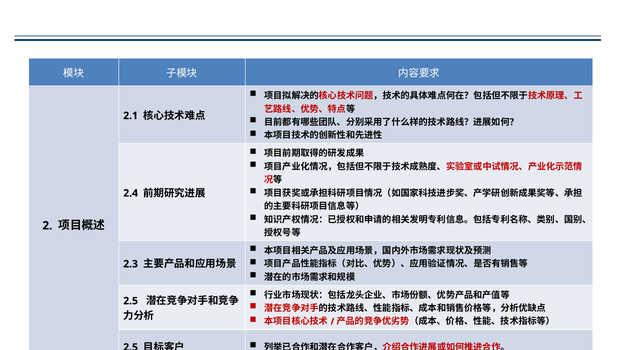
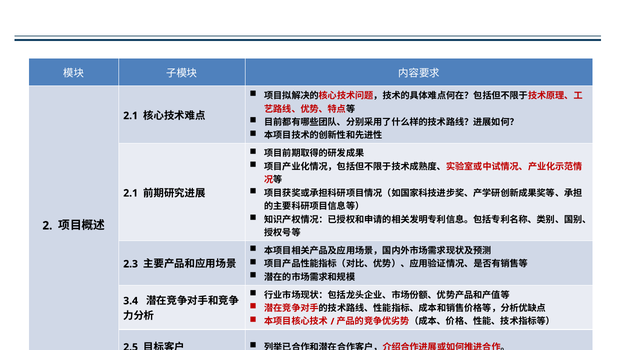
2.4: 2.4 -> 2.1 (131, 193)
2.5: 2.5 -> 3.4 (131, 301)
